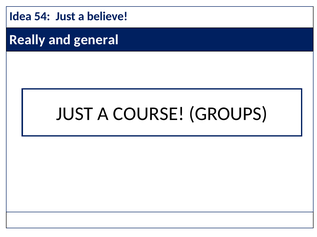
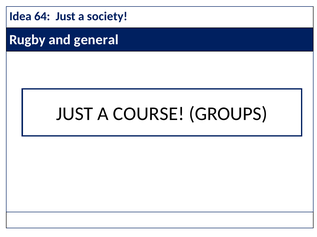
54: 54 -> 64 (42, 16)
believe: believe -> society (107, 16)
Really: Really -> Rugby (27, 40)
